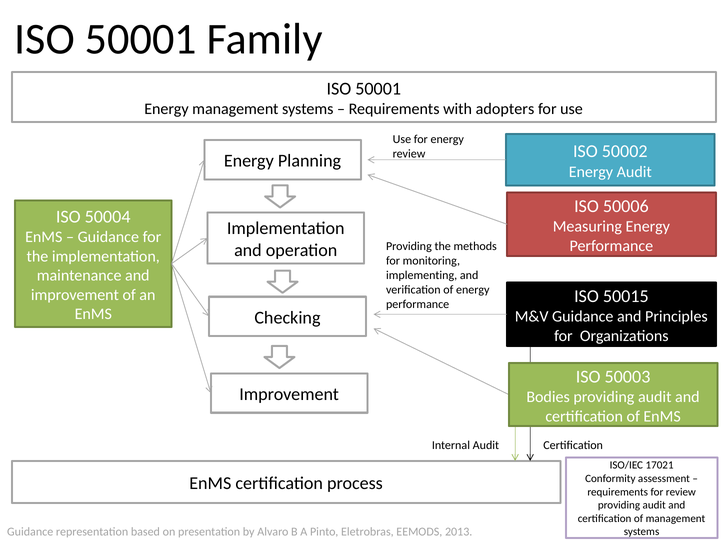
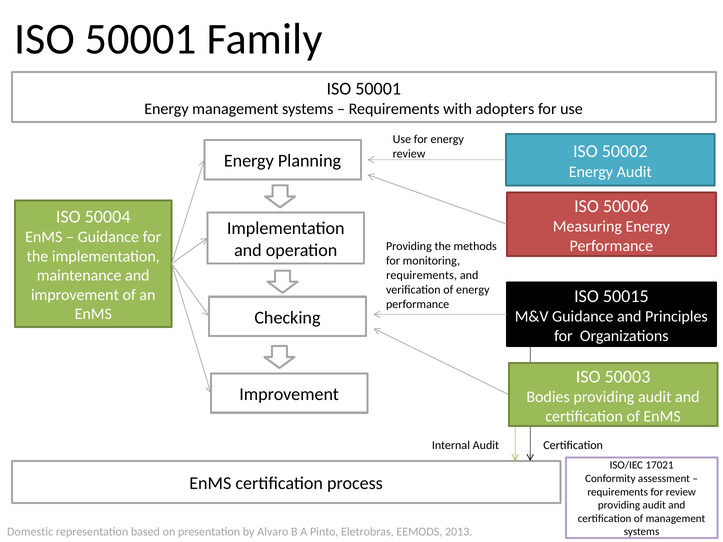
implementing: implementing -> requirements (422, 275)
Guidance: Guidance -> Domestic (30, 532)
